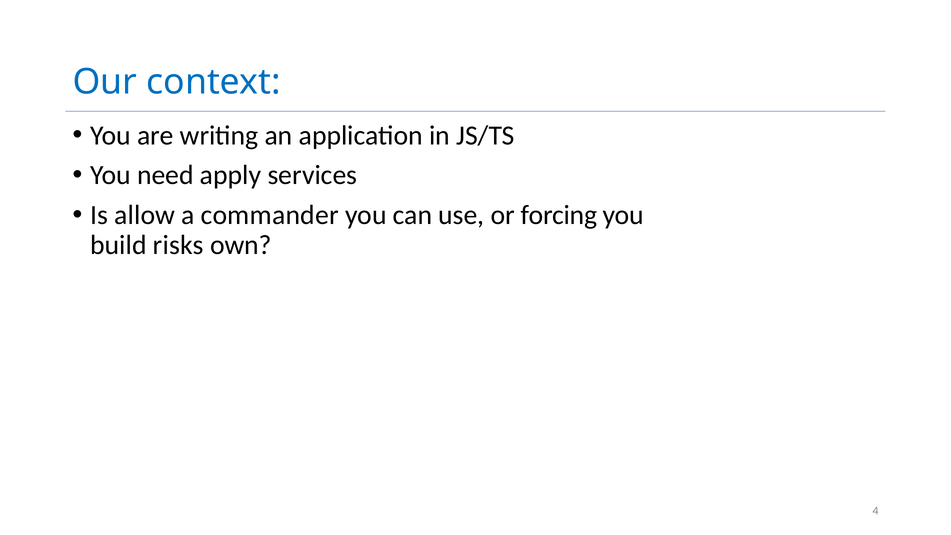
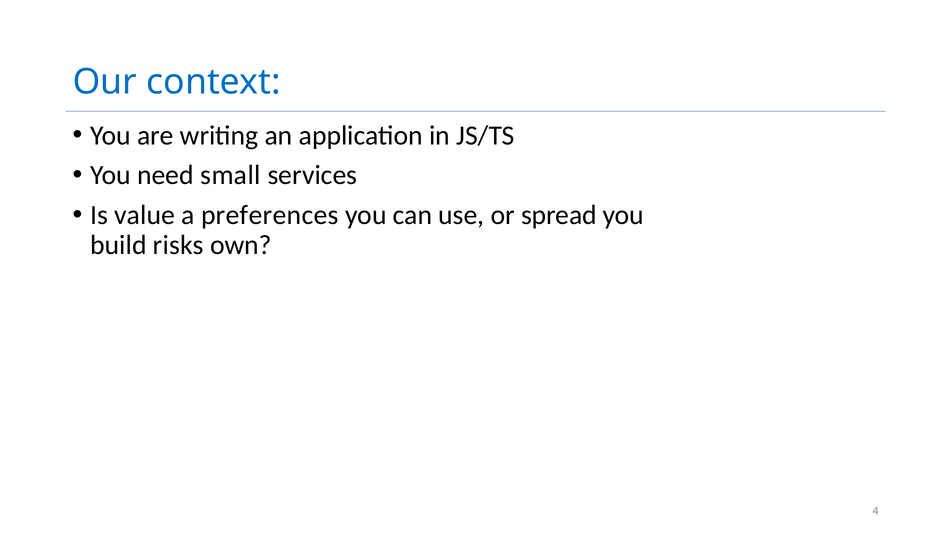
apply: apply -> small (230, 175)
allow: allow -> value (145, 215)
commander: commander -> preferences (270, 215)
forcing: forcing -> spread (559, 215)
